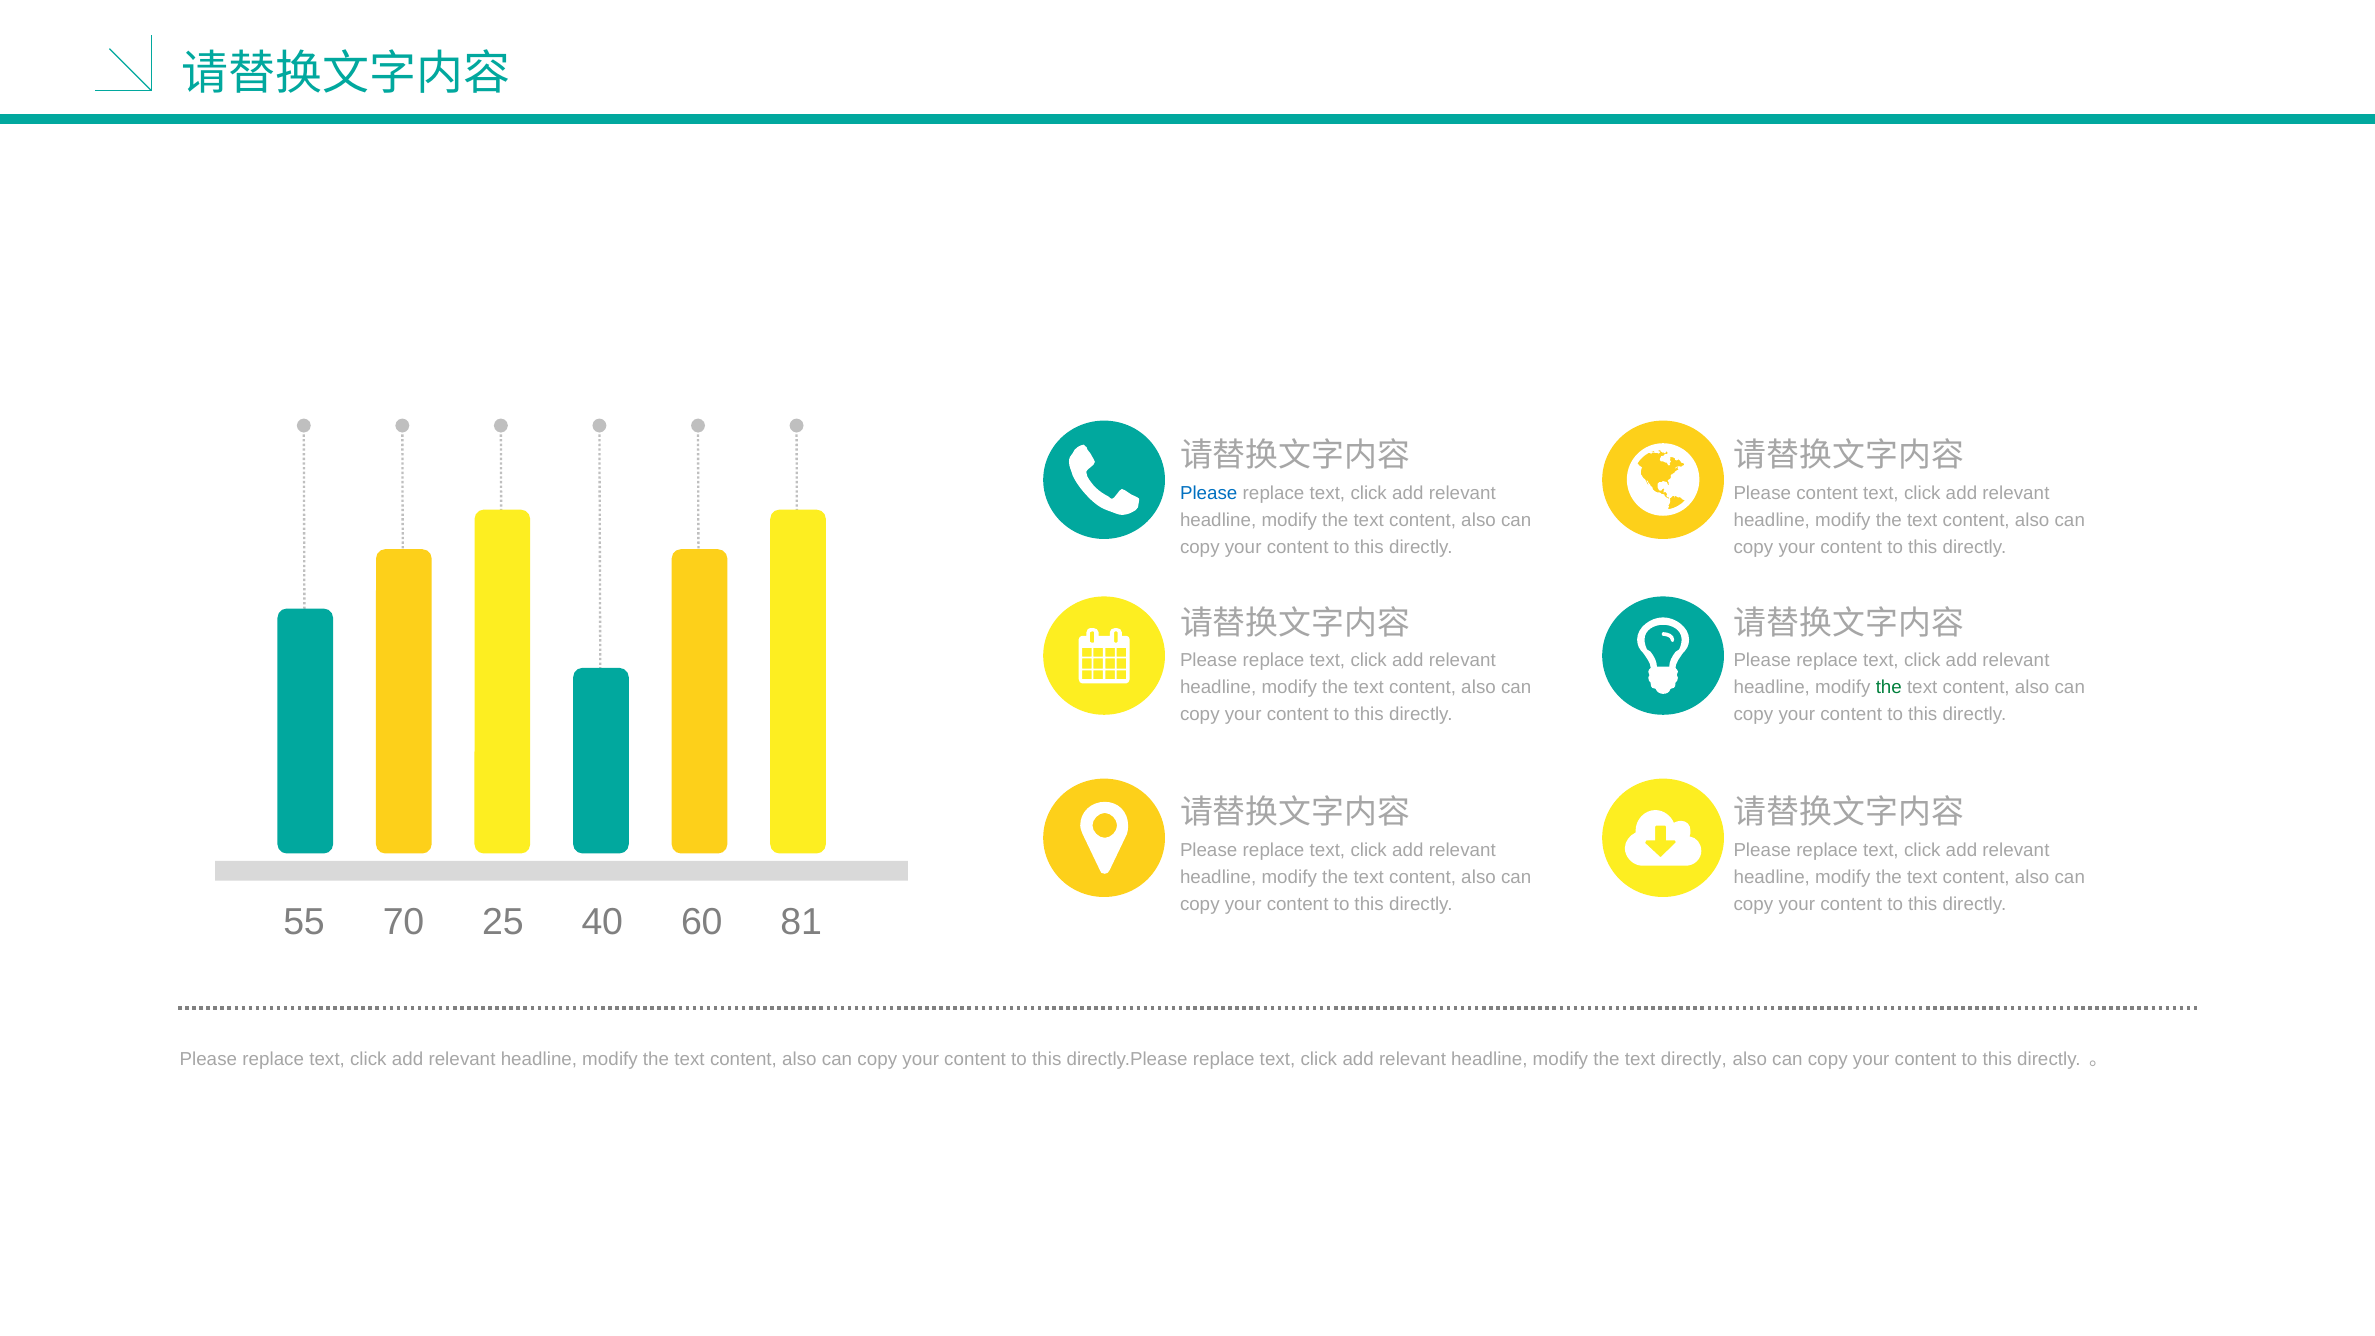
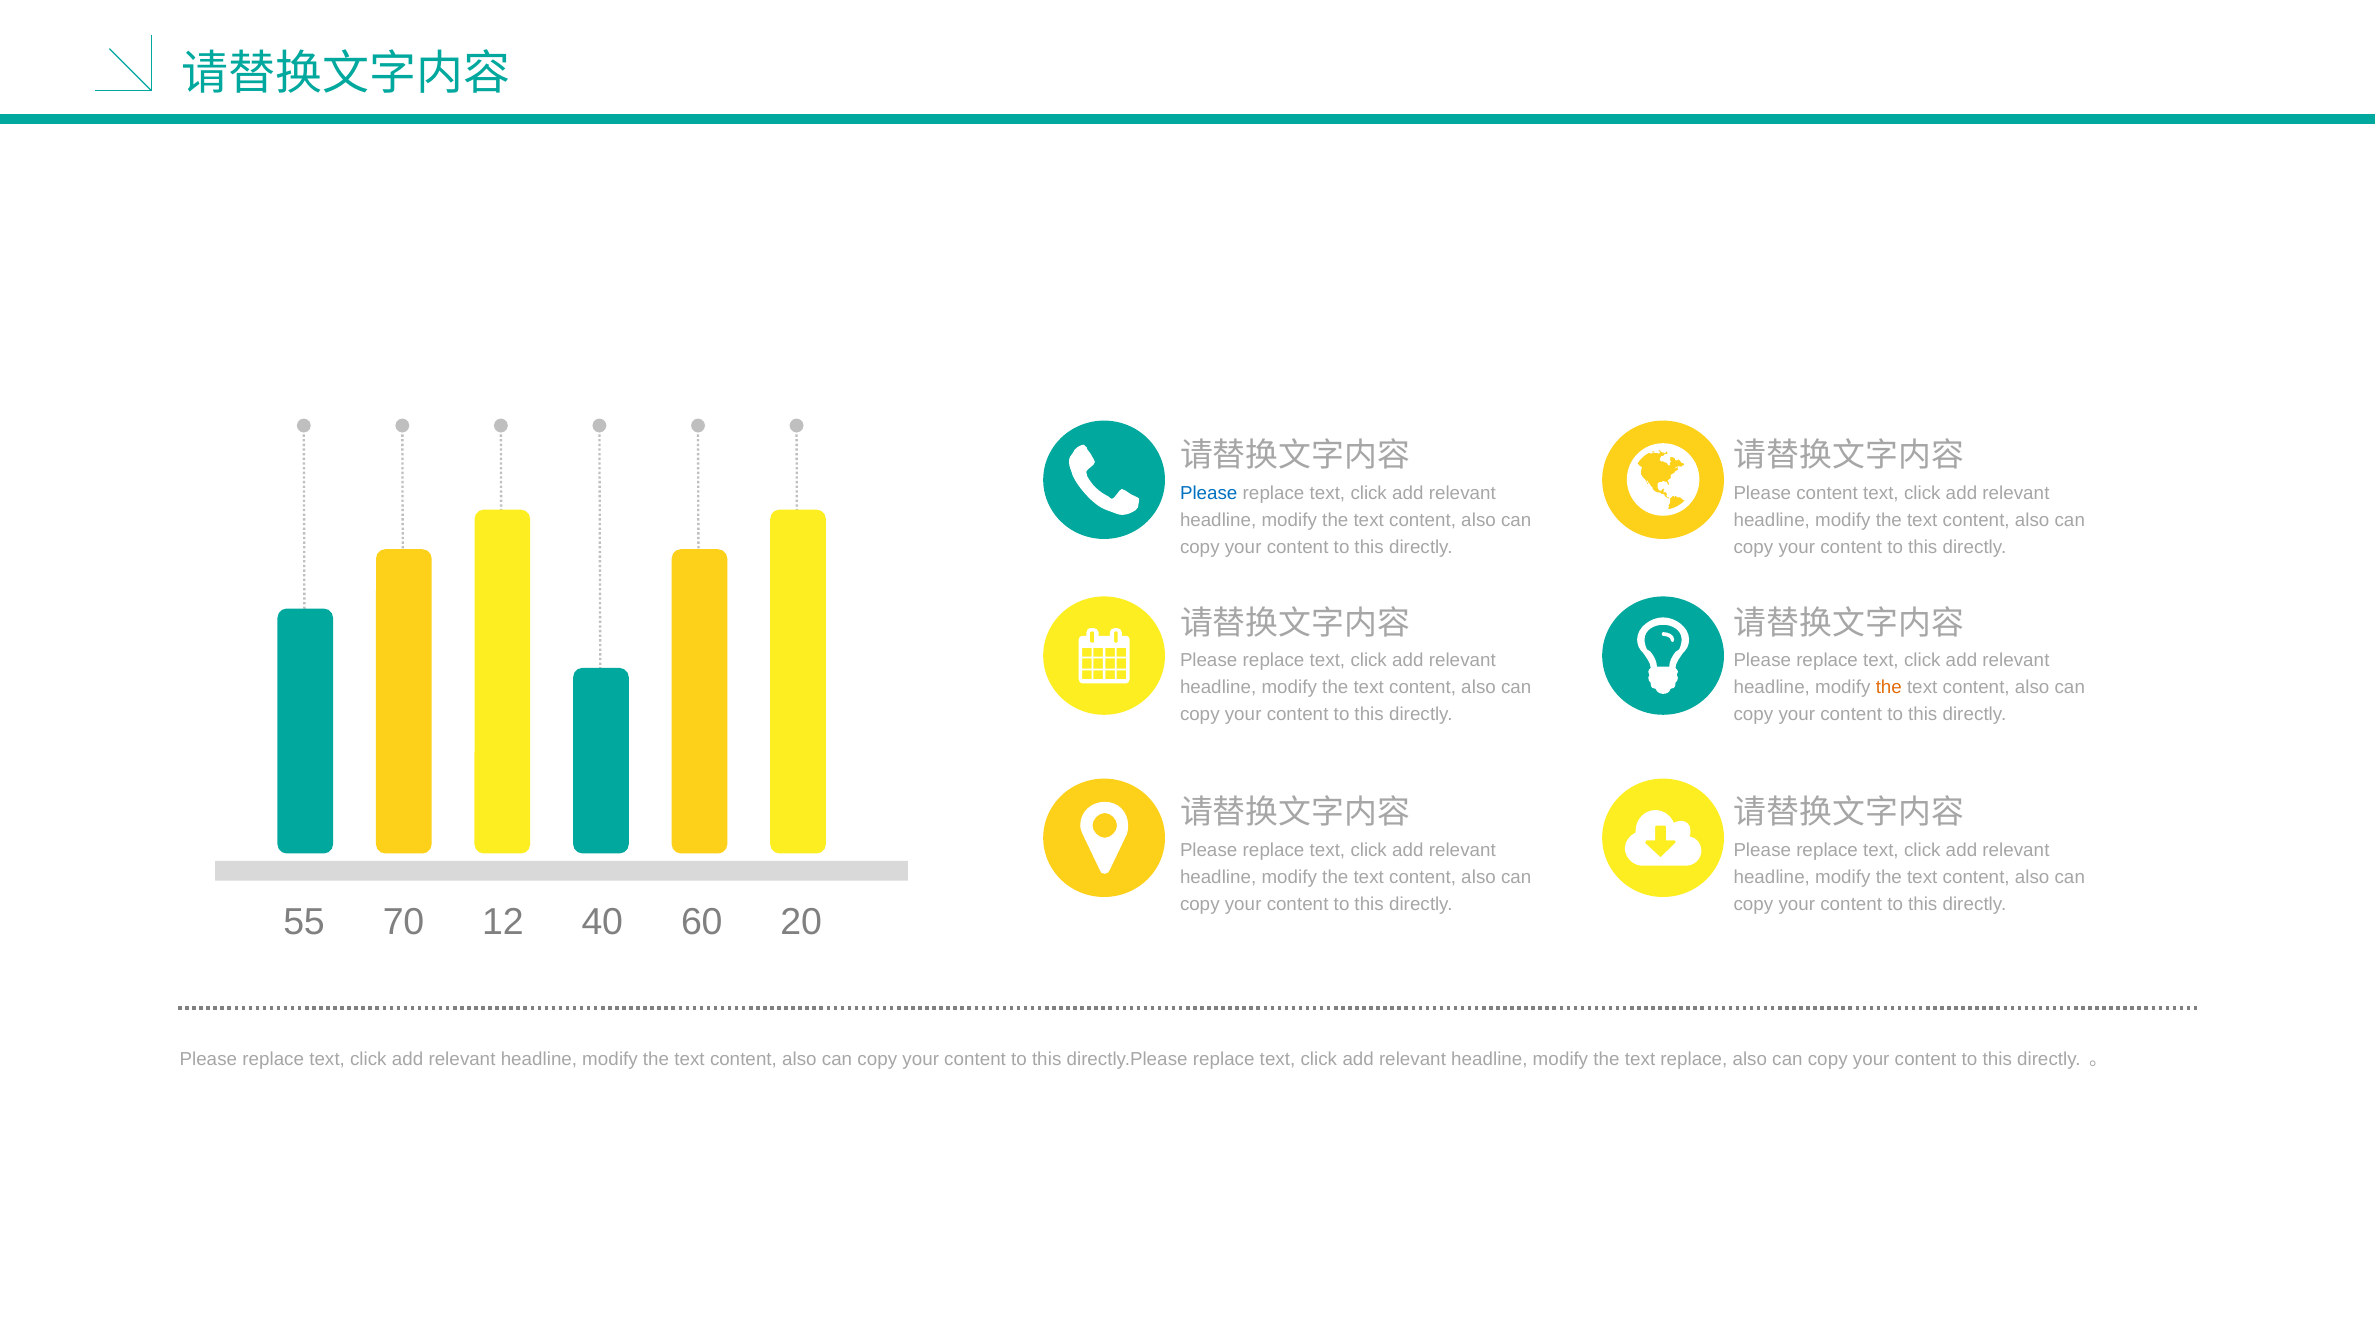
the colour: green -> orange (1889, 688)
25: 25 -> 12 (503, 922)
81: 81 -> 20 (801, 922)
text directly: directly -> replace (1694, 1059)
